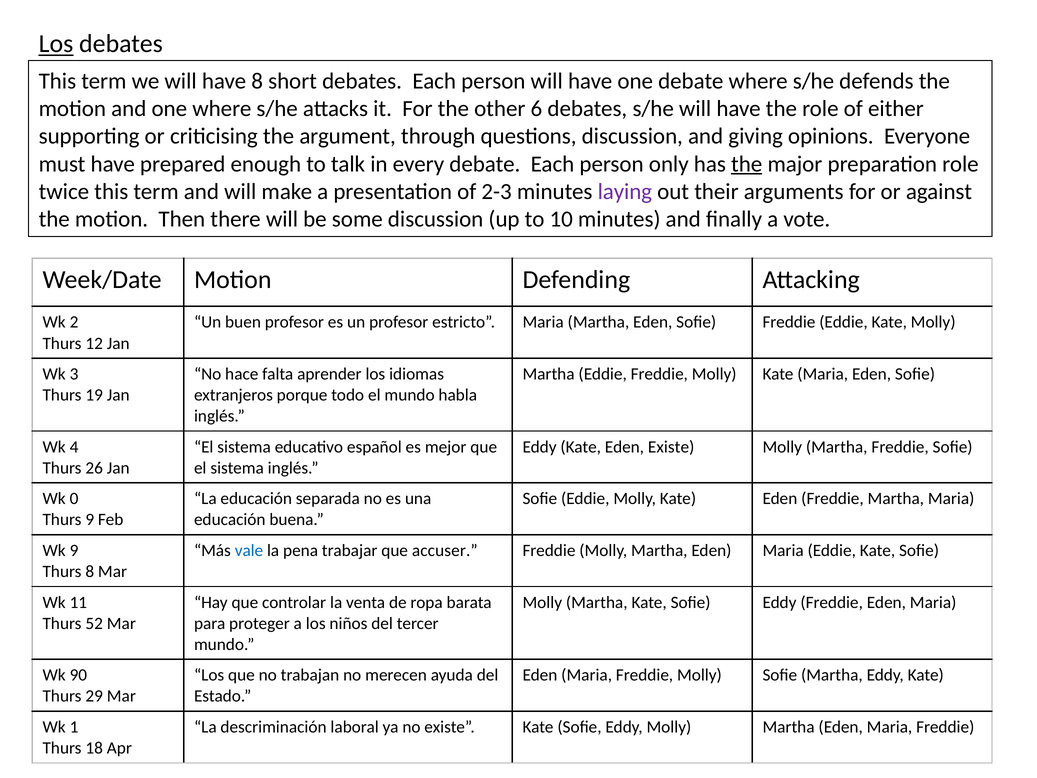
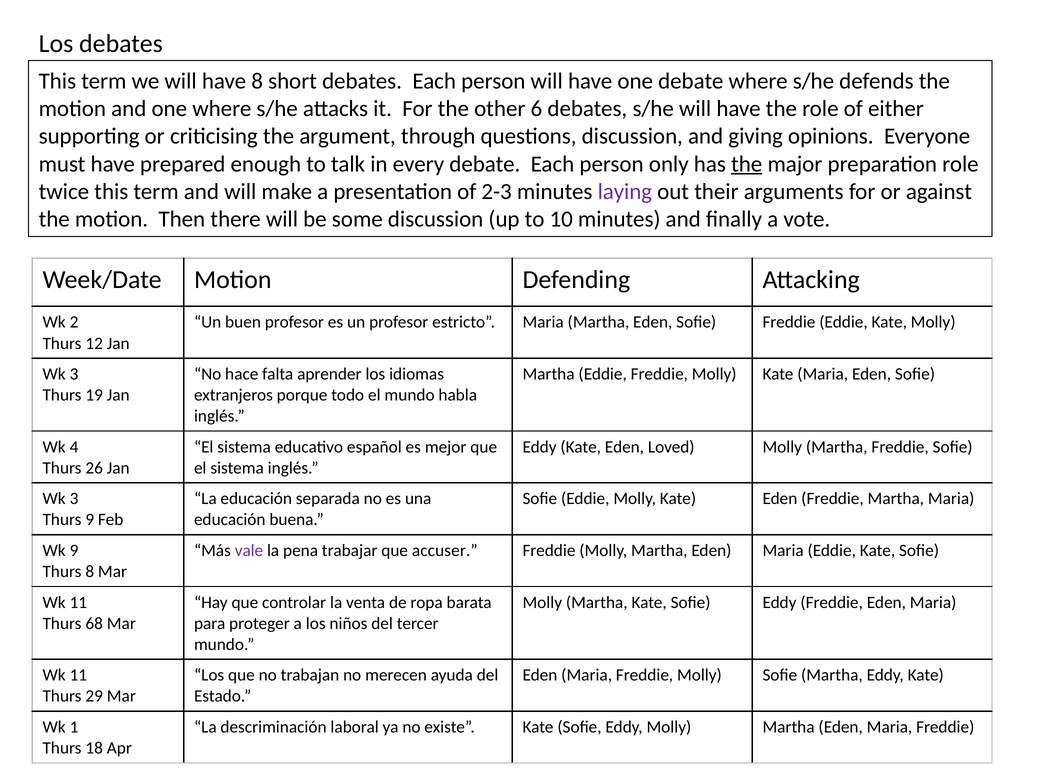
Los underline: present -> none (56, 44)
Eden Existe: Existe -> Loved (671, 447)
0: 0 -> 3 (74, 499)
vale colour: blue -> purple (249, 550)
52: 52 -> 68 (94, 623)
90: 90 -> 11 (78, 675)
